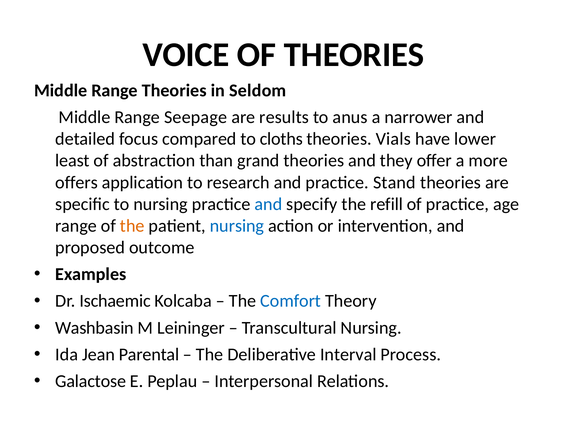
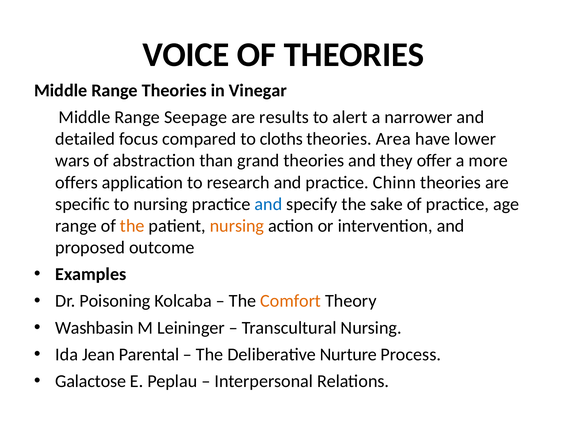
Seldom: Seldom -> Vinegar (258, 91)
anus: anus -> alert (350, 117)
Vials: Vials -> Area (393, 139)
least: least -> wars (73, 161)
Stand: Stand -> Chinn (394, 182)
refill: refill -> sake (387, 204)
nursing colour: blue -> orange (237, 226)
Ischaemic: Ischaemic -> Poisoning (115, 301)
Comfort colour: blue -> orange (291, 301)
Interval: Interval -> Nurture (348, 355)
